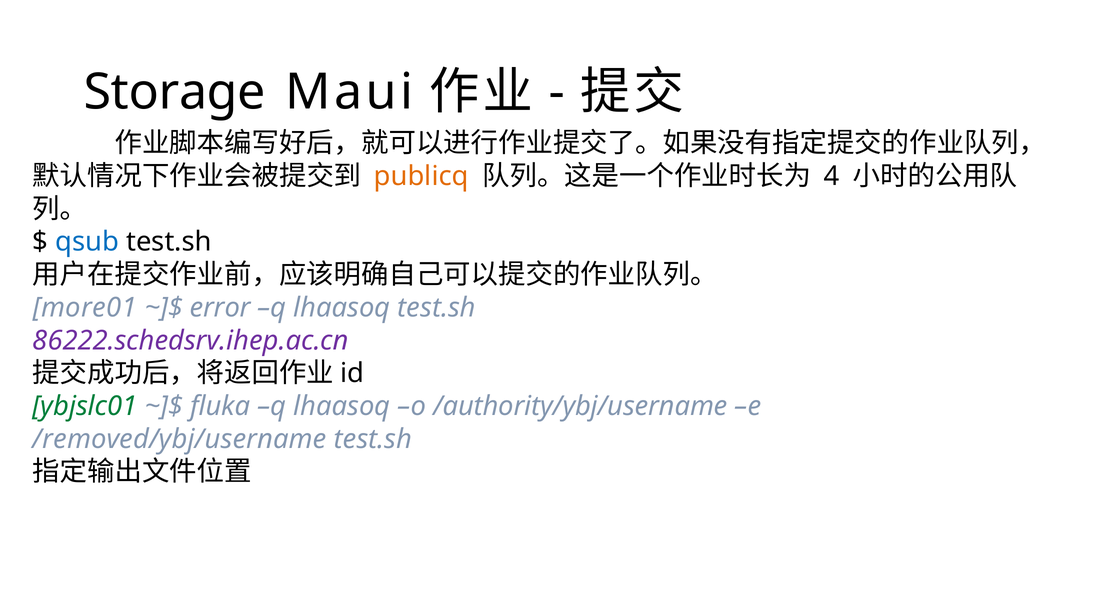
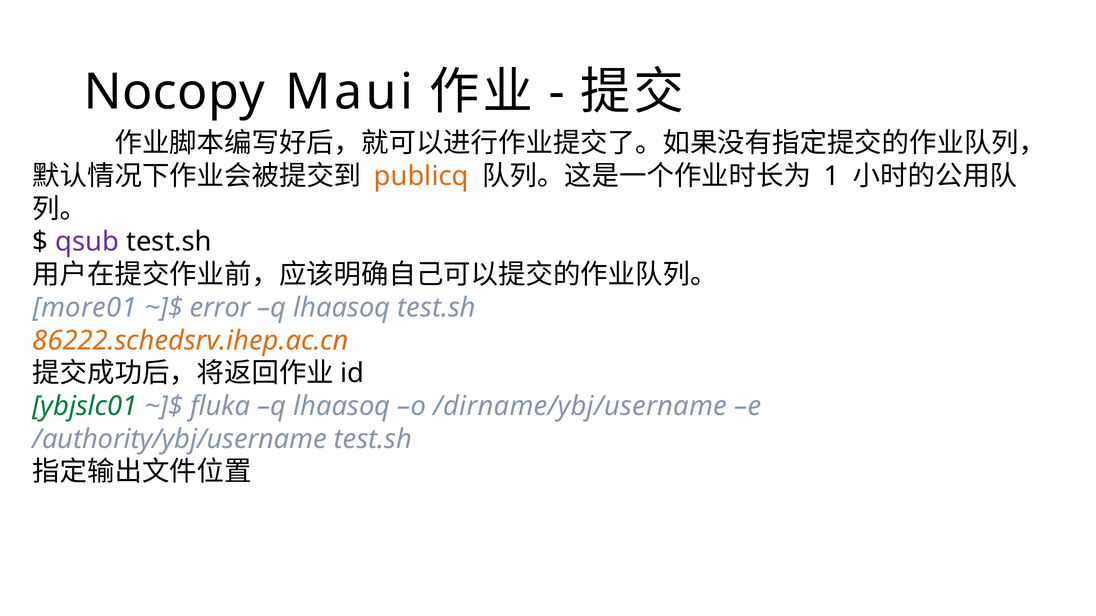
Storage: Storage -> Nocopy (174, 92)
4: 4 -> 1 (831, 176)
qsub colour: blue -> purple (87, 242)
86222.schedsrv.ihep.ac.cn colour: purple -> orange (191, 341)
/authority/ybj/username: /authority/ybj/username -> /dirname/ybj/username (580, 407)
/removed/ybj/username: /removed/ybj/username -> /authority/ybj/username (180, 439)
